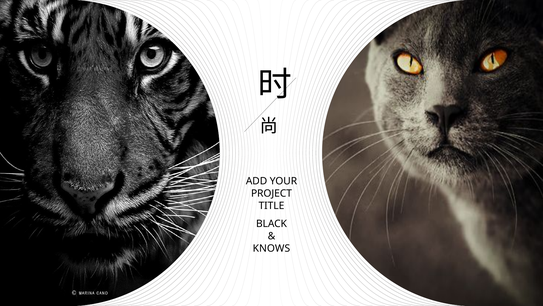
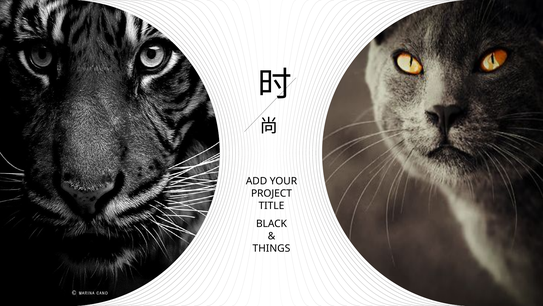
KNOWS: KNOWS -> THINGS (271, 248)
